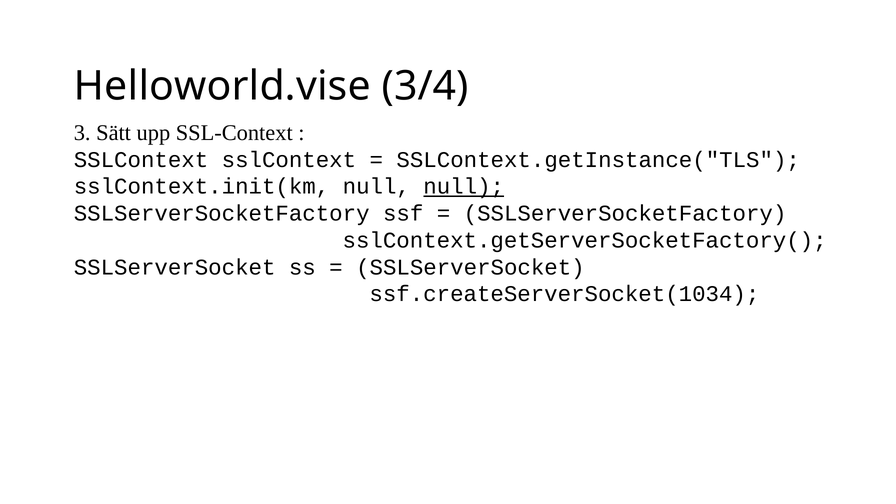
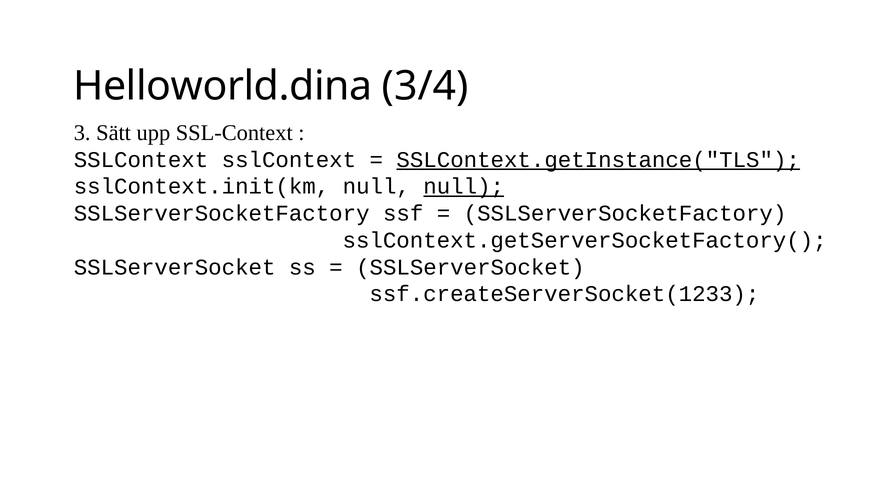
Helloworld.vise: Helloworld.vise -> Helloworld.dina (223, 86)
SSLContext.getInstance("TLS underline: none -> present (598, 160)
ssf.createServerSocket(1034: ssf.createServerSocket(1034 -> ssf.createServerSocket(1233 (564, 294)
